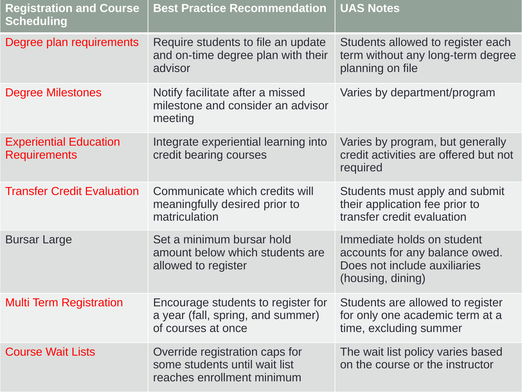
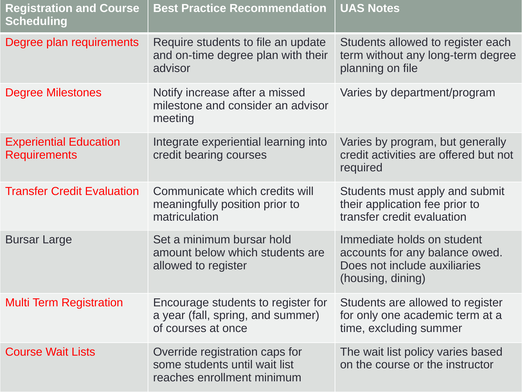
facilitate: facilitate -> increase (208, 93)
desired: desired -> position (241, 204)
